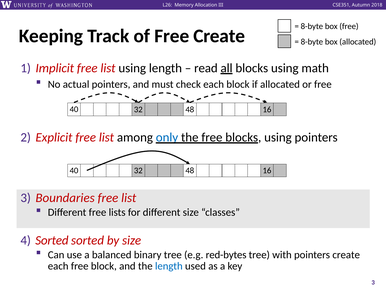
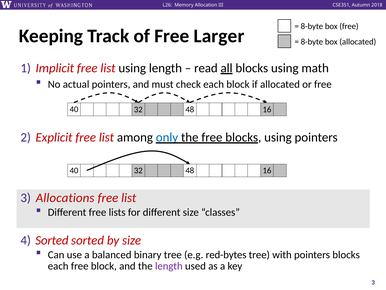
Free Create: Create -> Larger (219, 36)
Boundaries: Boundaries -> Allocations (65, 198)
pointers create: create -> blocks (346, 254)
length colour: blue -> purple (169, 266)
